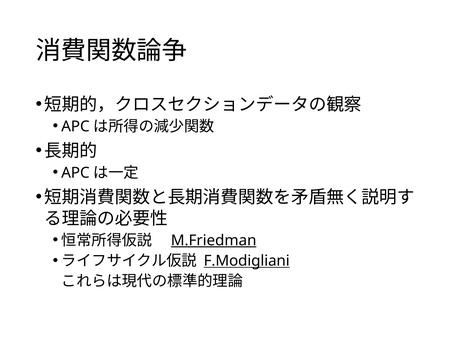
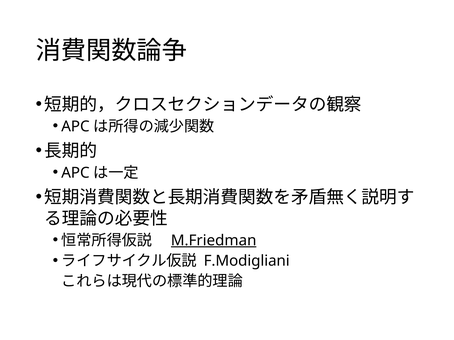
F.Modigliani underline: present -> none (247, 261)
